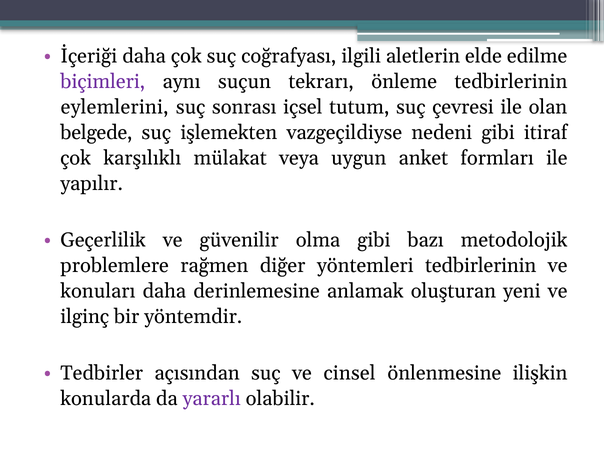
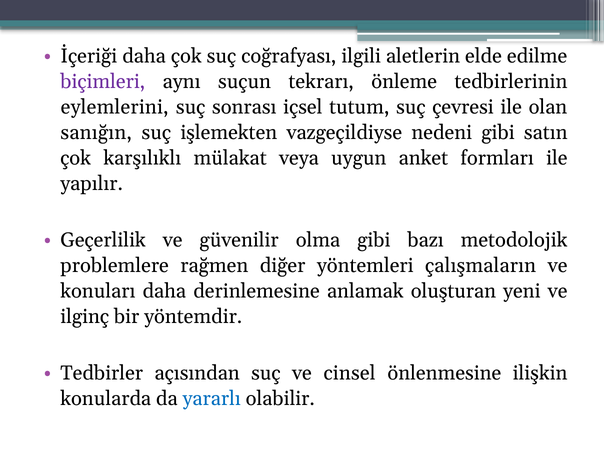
belgede: belgede -> sanığın (96, 133)
itiraf: itiraf -> satın (546, 133)
yöntemleri tedbirlerinin: tedbirlerinin -> çalışmaların (481, 266)
yararlı colour: purple -> blue (212, 398)
